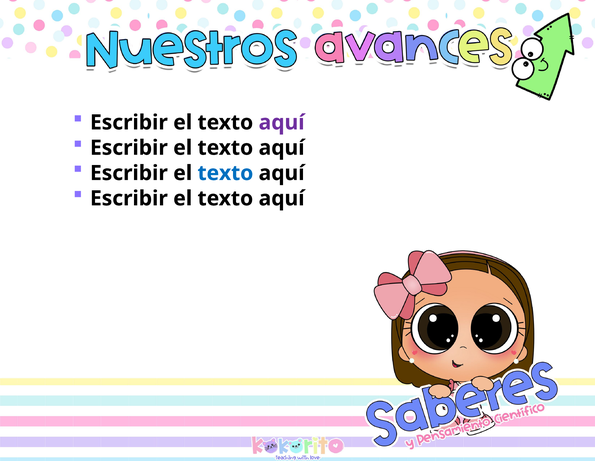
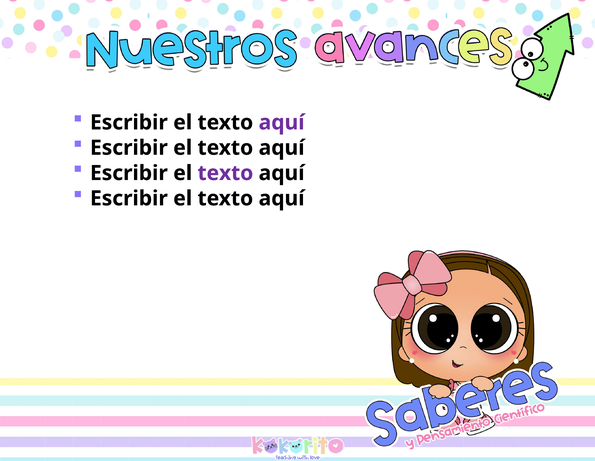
texto colour: blue -> purple (225, 173)
